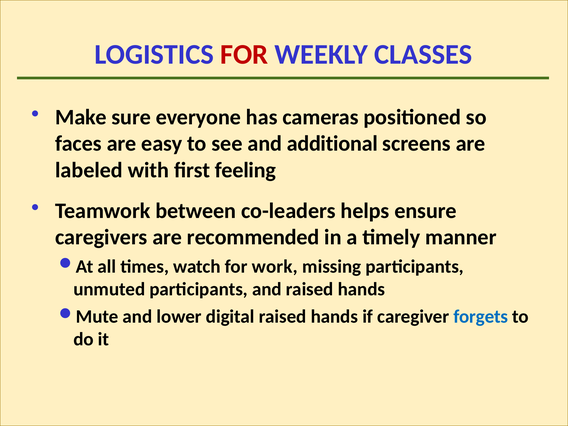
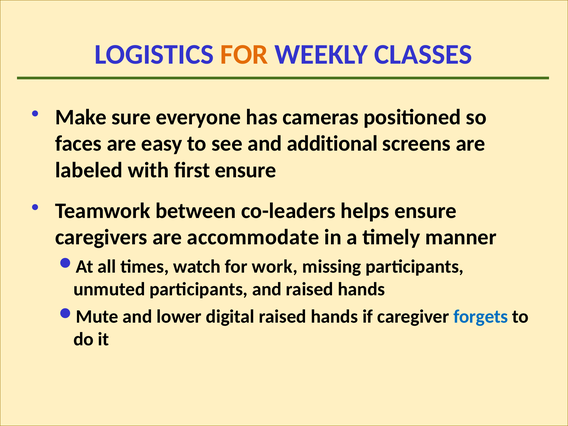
FOR colour: red -> orange (244, 55)
first feeling: feeling -> ensure (245, 170)
recommended: recommended -> accommodate (253, 237)
